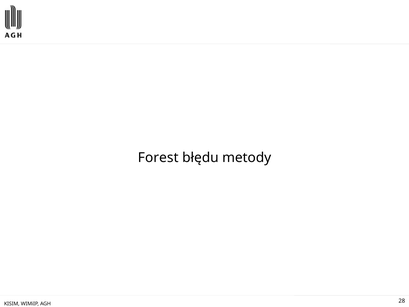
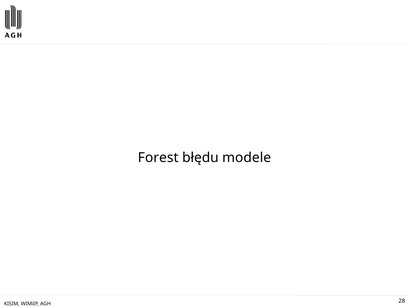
metody: metody -> modele (247, 158)
